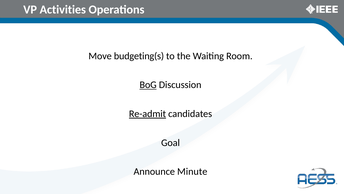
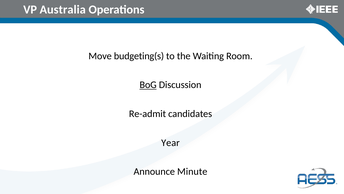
Activities: Activities -> Australia (63, 9)
Re-admit underline: present -> none (147, 113)
Goal: Goal -> Year (170, 142)
